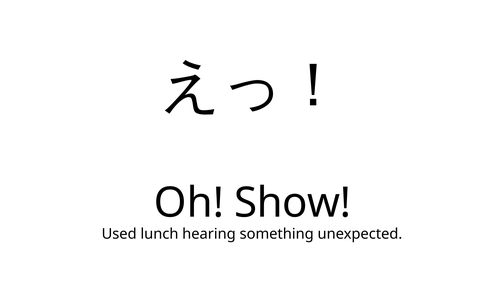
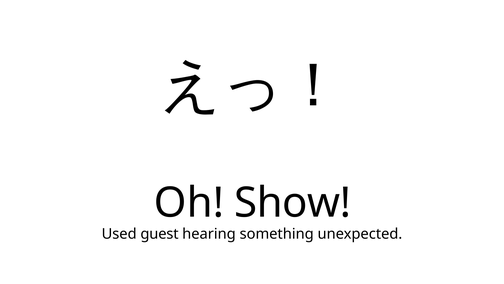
lunch: lunch -> guest (160, 234)
